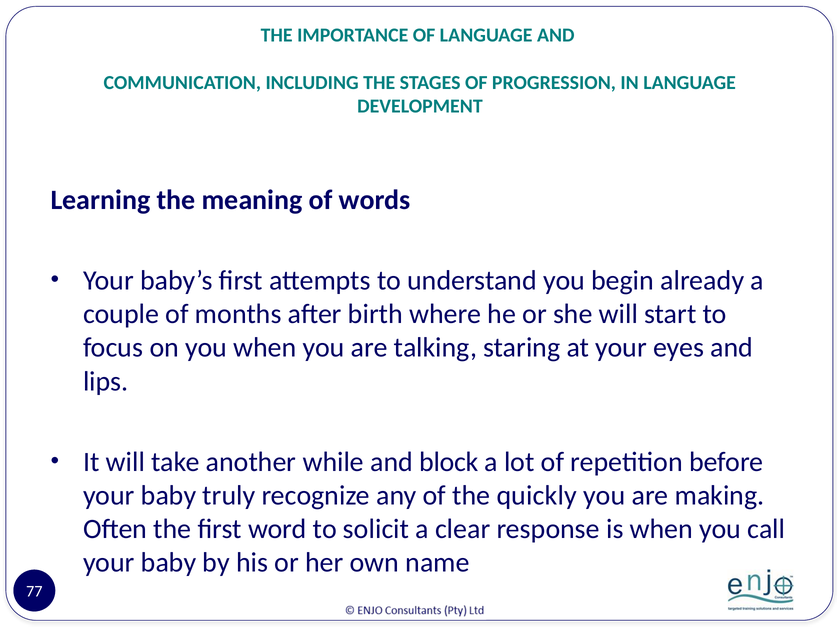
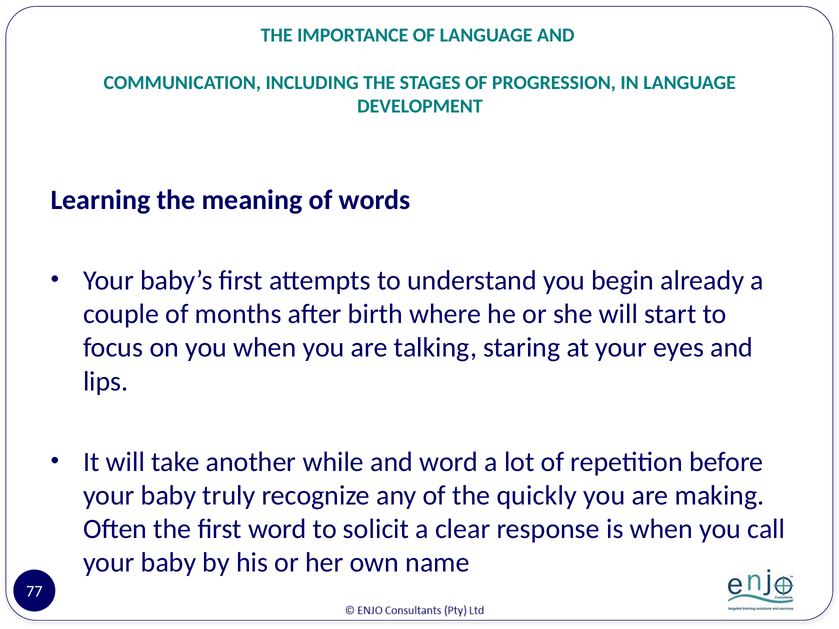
and block: block -> word (449, 462)
